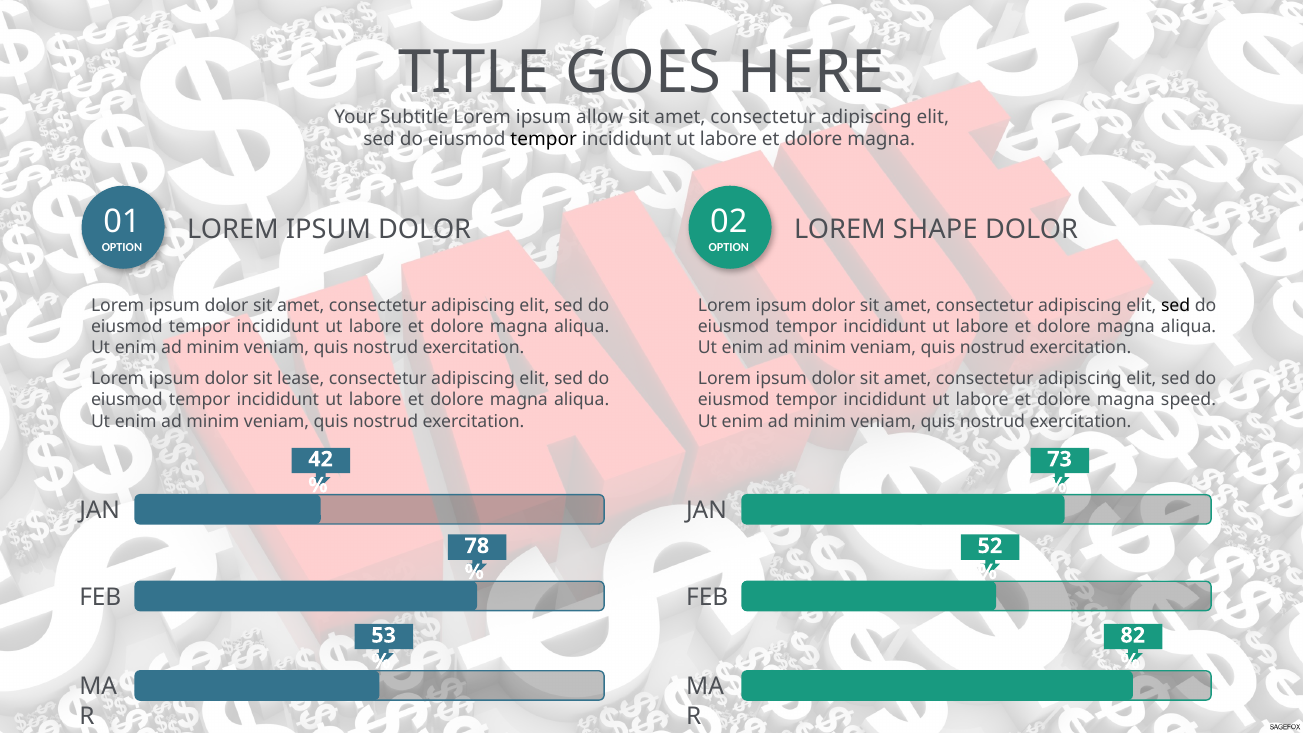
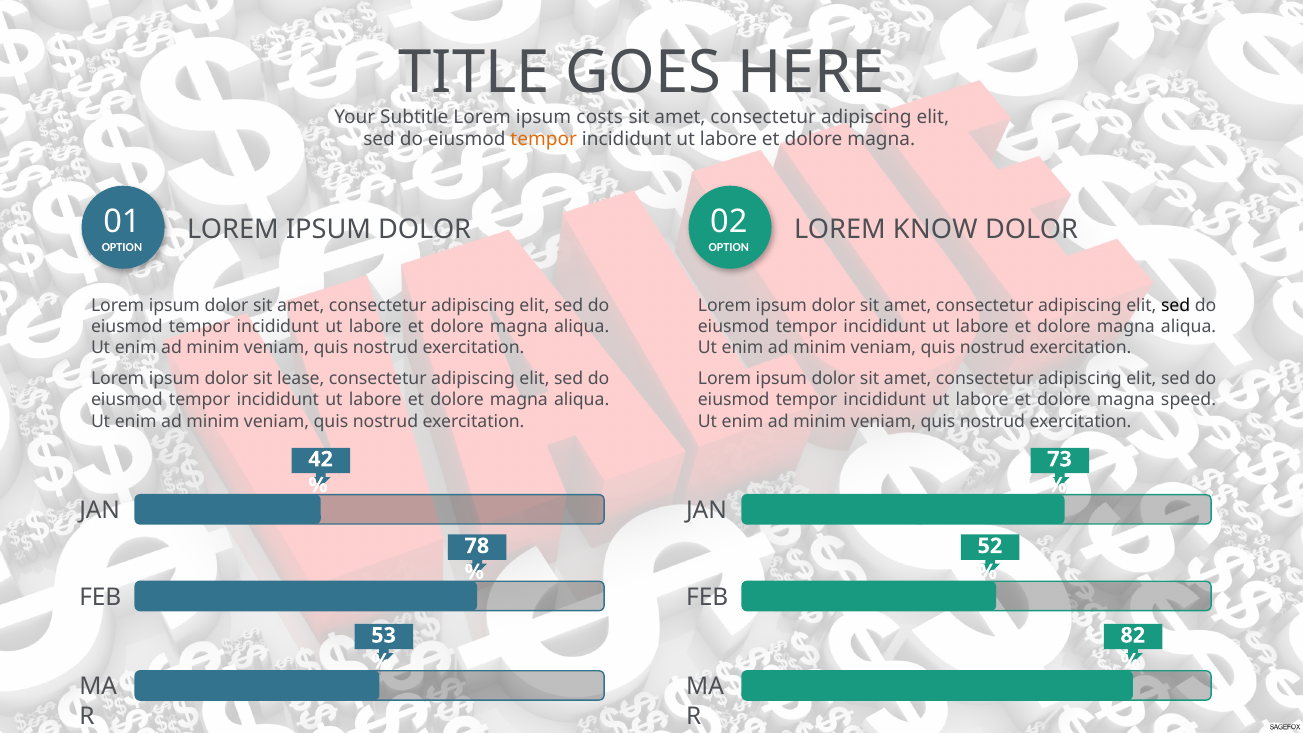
allow: allow -> costs (600, 117)
tempor colour: black -> orange (544, 140)
SHAPE: SHAPE -> KNOW (935, 229)
